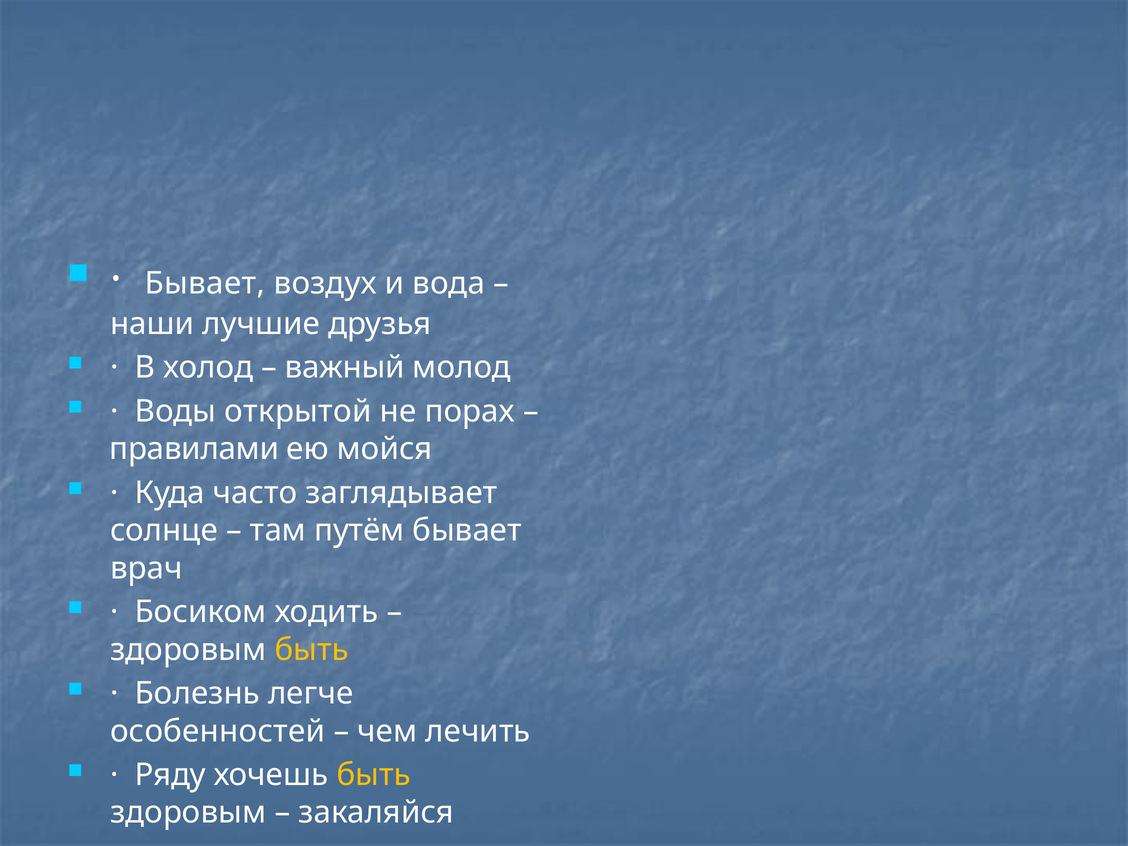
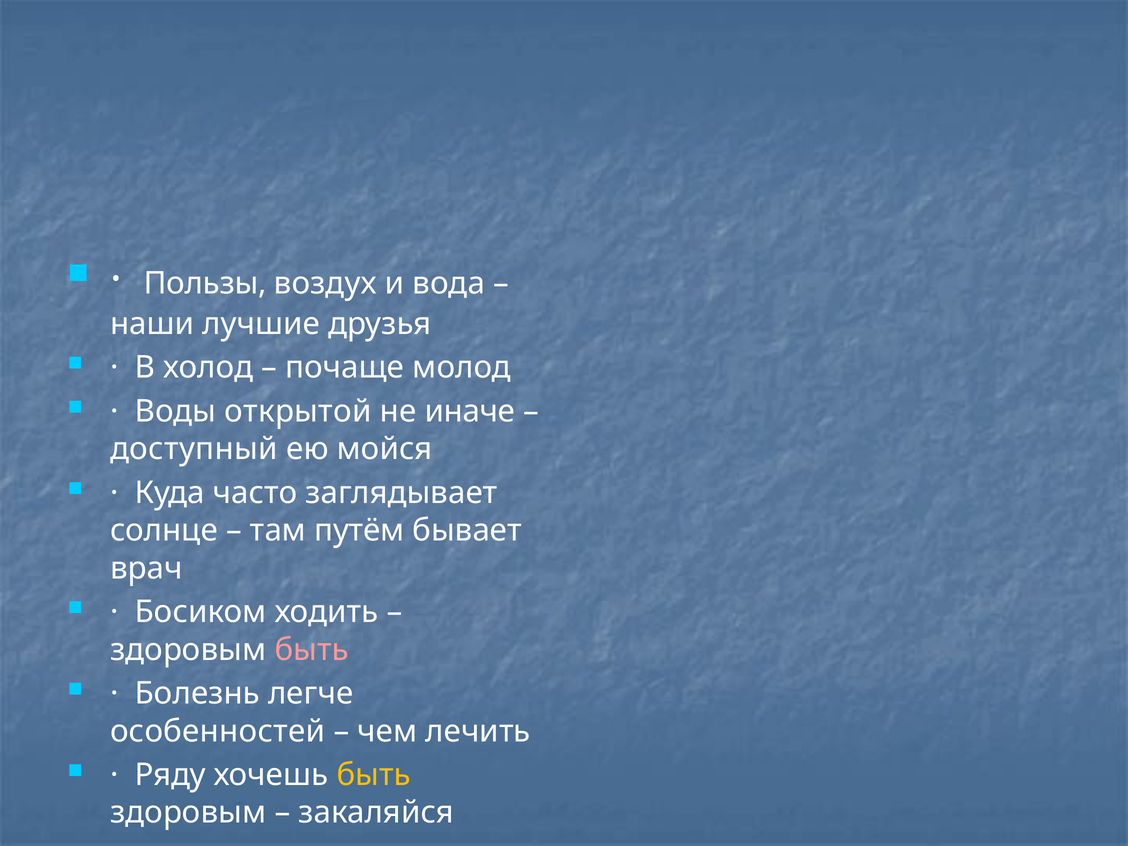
Бывает: Бывает -> Пользы (205, 284)
важный: важный -> почаще (345, 368)
порах: порах -> иначе (470, 411)
правилами: правилами -> доступный (194, 449)
быть colour: yellow -> pink (312, 650)
